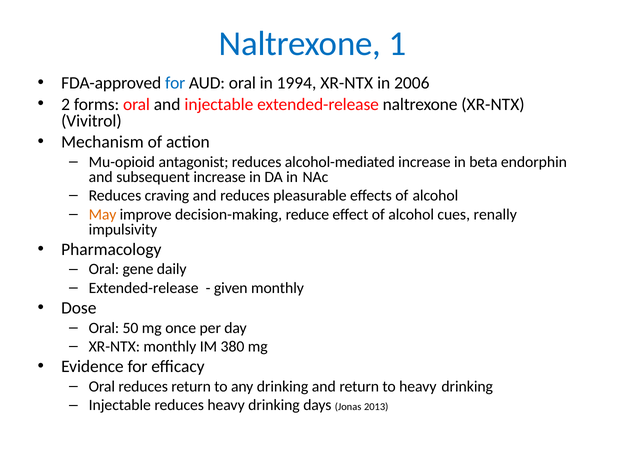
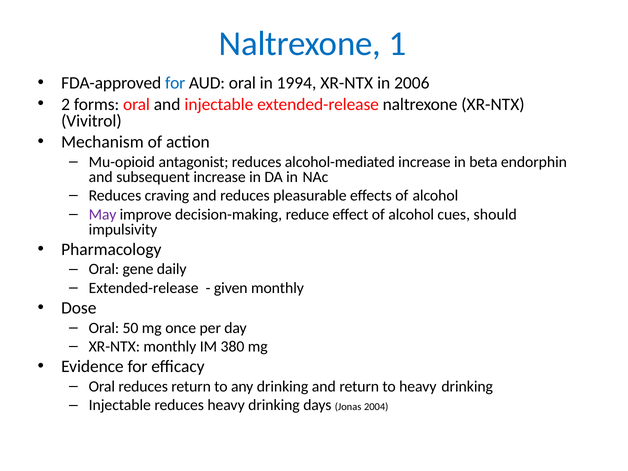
May colour: orange -> purple (103, 215)
renally: renally -> should (495, 215)
2013: 2013 -> 2004 (376, 407)
